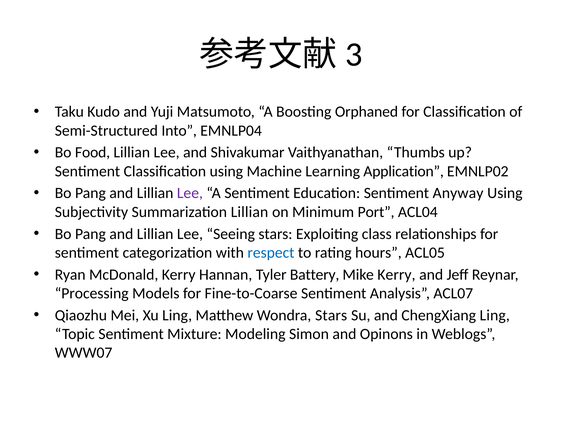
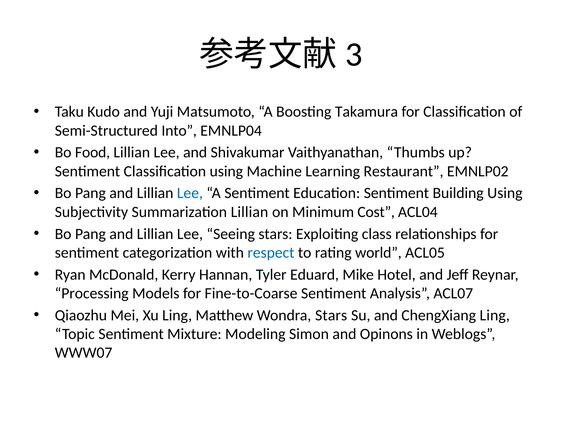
Orphaned: Orphaned -> Takamura (366, 112)
Application: Application -> Restaurant (404, 171)
Lee colour: purple -> blue (190, 193)
Anyway: Anyway -> Building (458, 193)
Port: Port -> Cost (376, 212)
hours: hours -> world (378, 252)
Battery: Battery -> Eduard (315, 274)
Mike Kerry: Kerry -> Hotel (397, 274)
